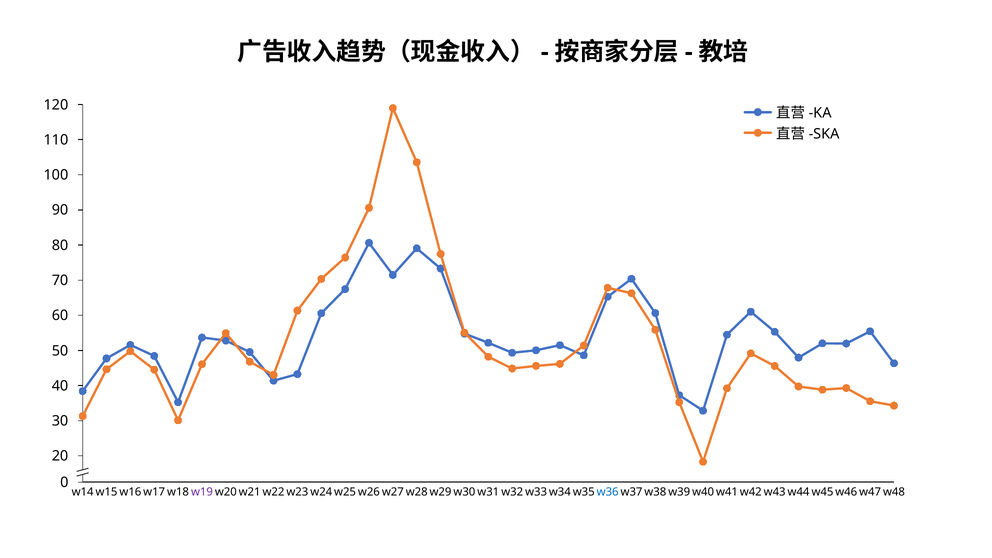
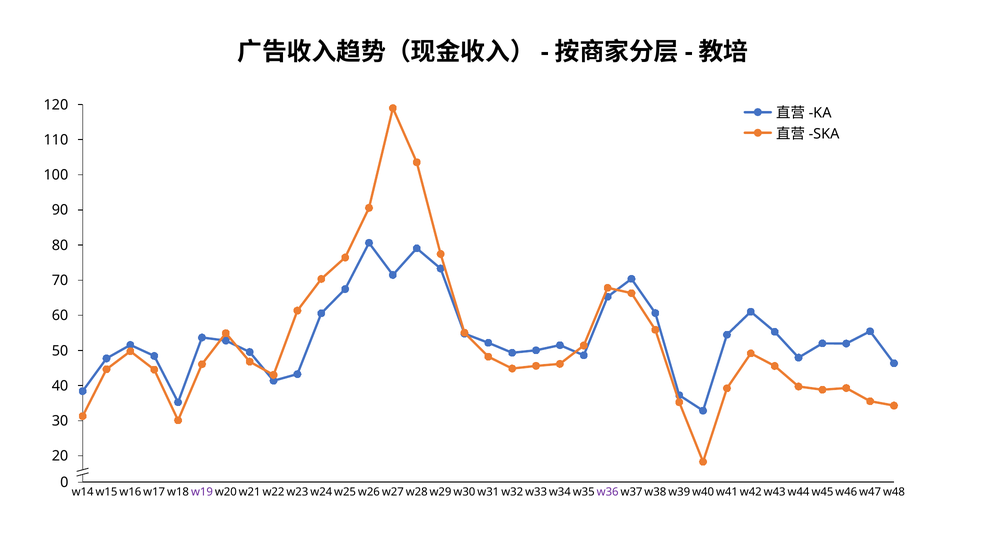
w36 colour: blue -> purple (608, 492)
